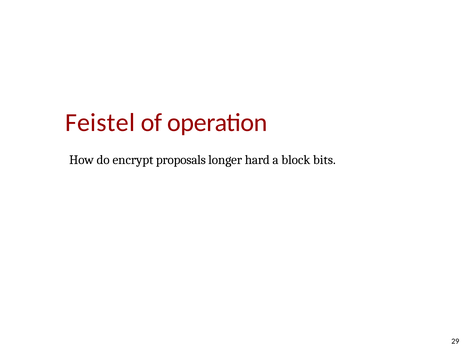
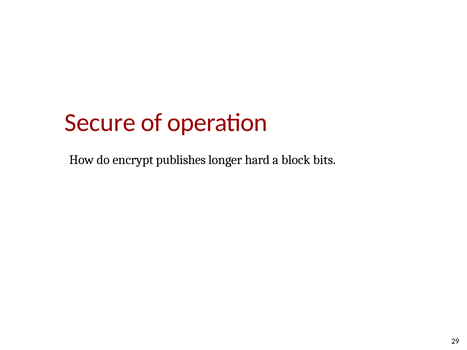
Feistel: Feistel -> Secure (100, 123)
proposals: proposals -> publishes (181, 160)
